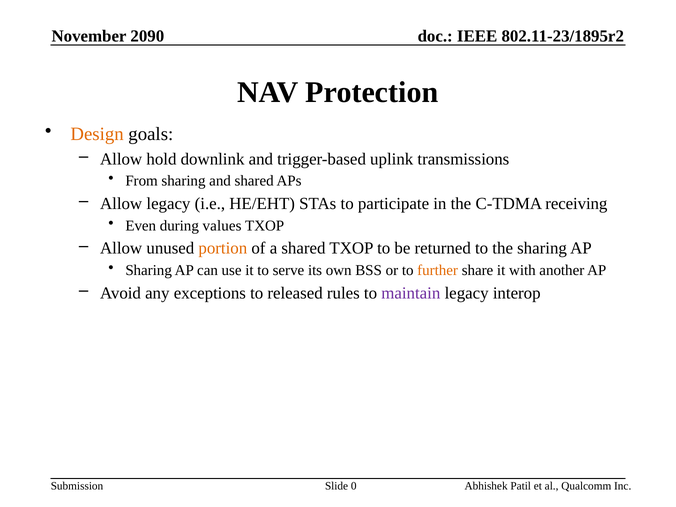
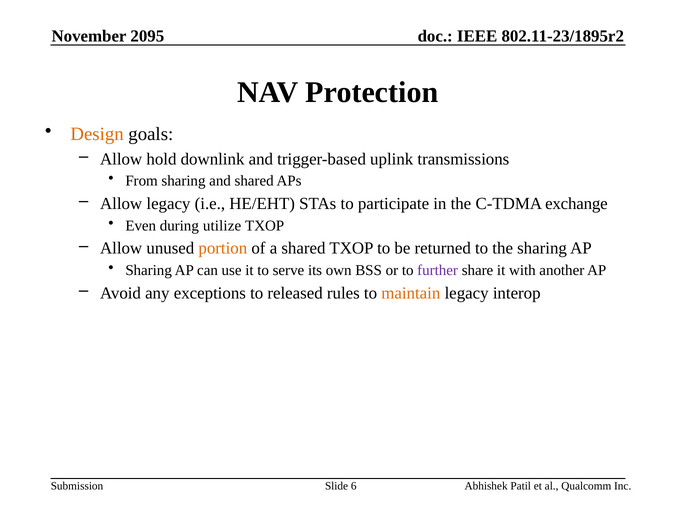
2090: 2090 -> 2095 (147, 36)
receiving: receiving -> exchange (576, 204)
values: values -> utilize (222, 226)
further colour: orange -> purple (438, 270)
maintain colour: purple -> orange (411, 293)
0: 0 -> 6 (354, 486)
